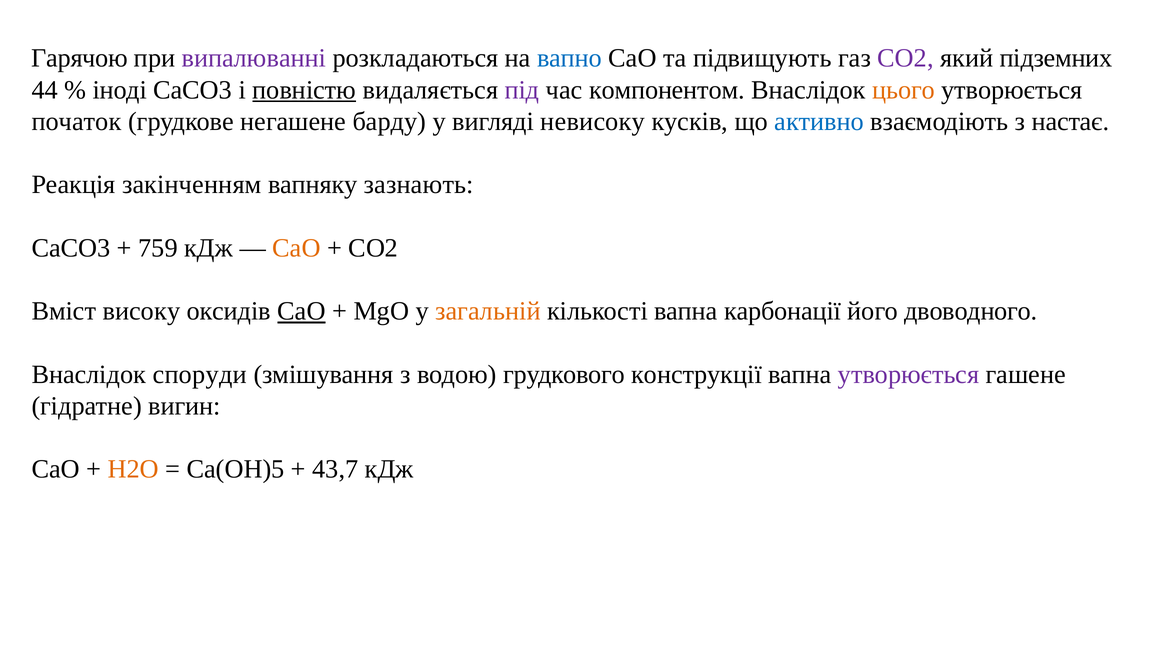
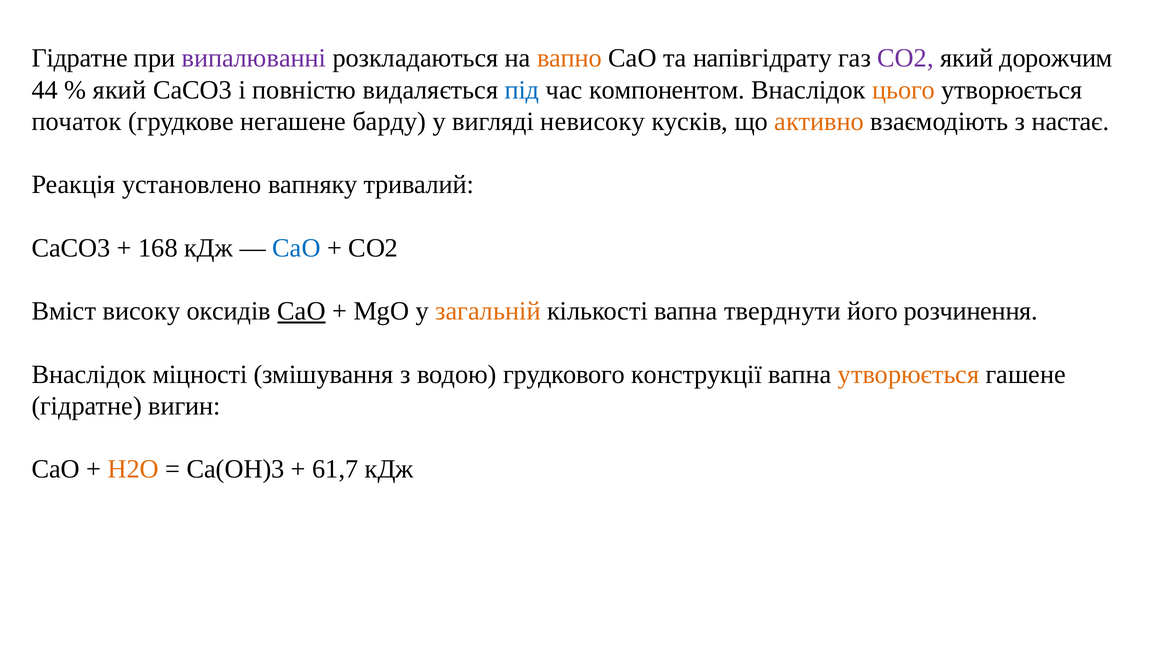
Гарячою: Гарячою -> Гідратне (80, 58)
вапно colour: blue -> orange (570, 58)
підвищують: підвищують -> напівгідрату (762, 58)
підземних: підземних -> дорожчим (1056, 58)
іноді: іноді -> який (120, 90)
повністю underline: present -> none (304, 90)
під colour: purple -> blue (522, 90)
активно colour: blue -> orange (819, 121)
закінченням: закінченням -> установлено (192, 184)
зазнають: зазнають -> тривалий (419, 184)
759: 759 -> 168 (158, 248)
СаО colour: orange -> blue (297, 248)
карбонації: карбонації -> тверднути (782, 311)
двоводного: двоводного -> розчинення (971, 311)
споруди: споруди -> міцності (200, 374)
утворюється colour: purple -> orange (909, 374)
Са(ОН)5: Са(ОН)5 -> Са(ОН)3 (235, 469)
43,7: 43,7 -> 61,7 (335, 469)
